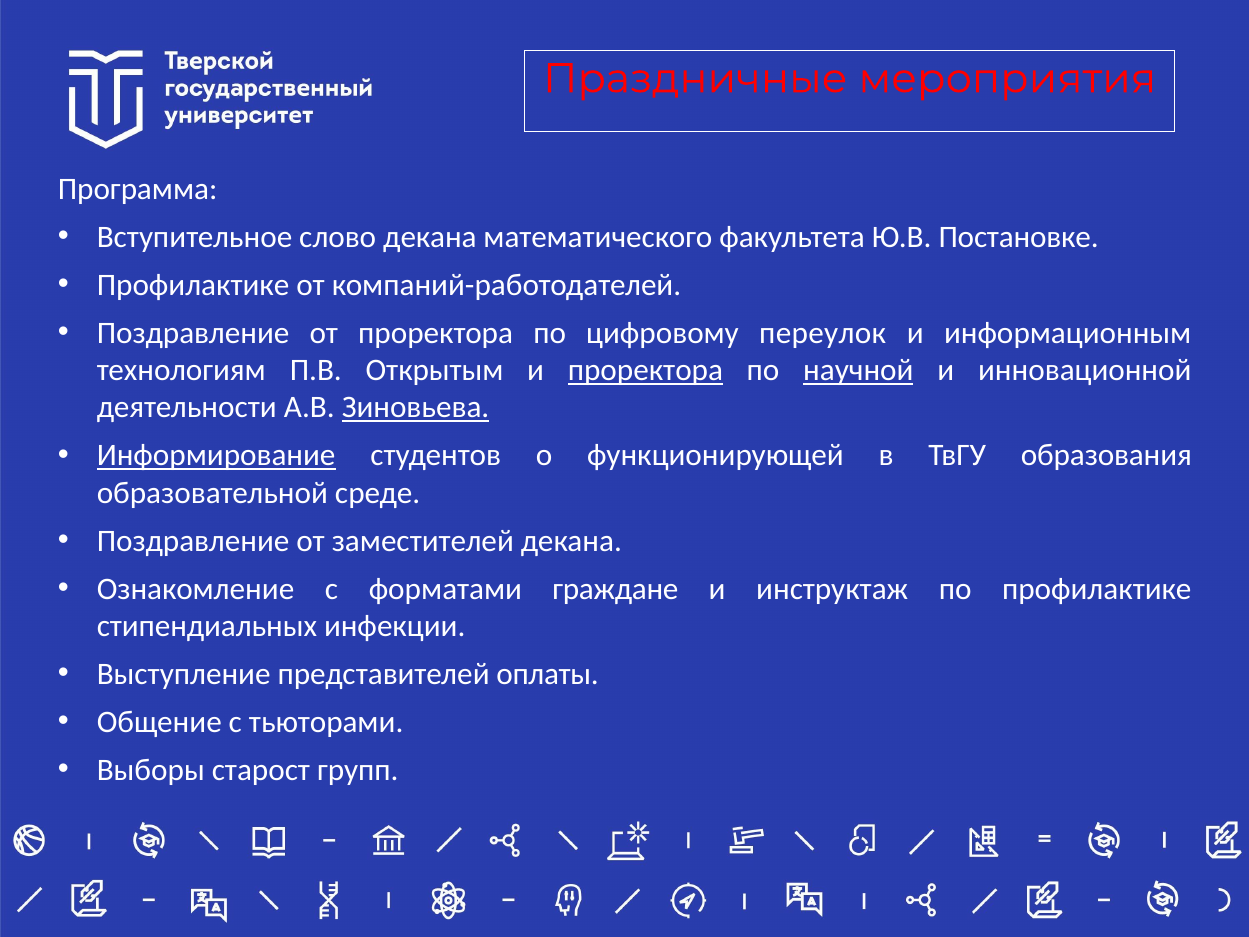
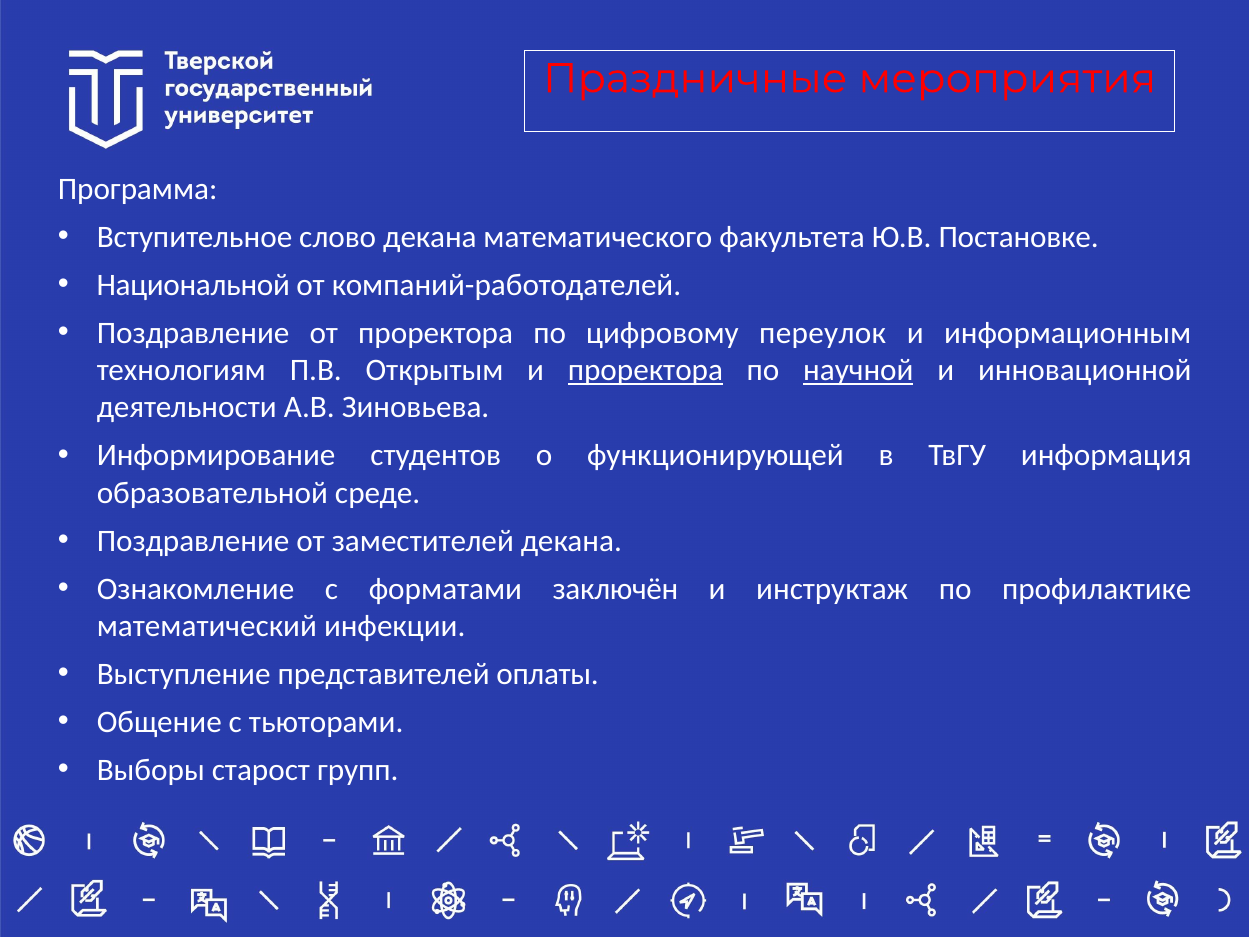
Профилактике: Профилактике -> Национальной (193, 285)
Зиновьева underline: present -> none (416, 408)
Информирование underline: present -> none (216, 455)
образования: образования -> информация (1106, 455)
граждане: граждане -> заключён (615, 589)
стипендиальных: стипендиальных -> математический (207, 626)
